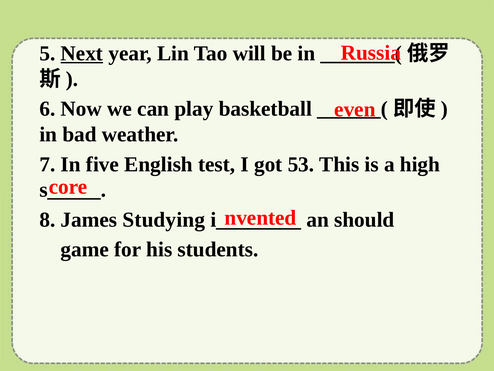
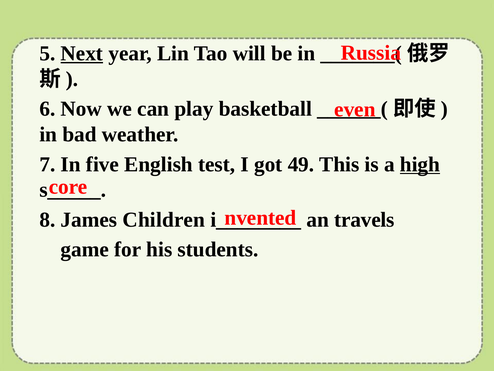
53: 53 -> 49 (301, 164)
high underline: none -> present (420, 164)
Studying: Studying -> Children (164, 219)
should: should -> travels (364, 219)
